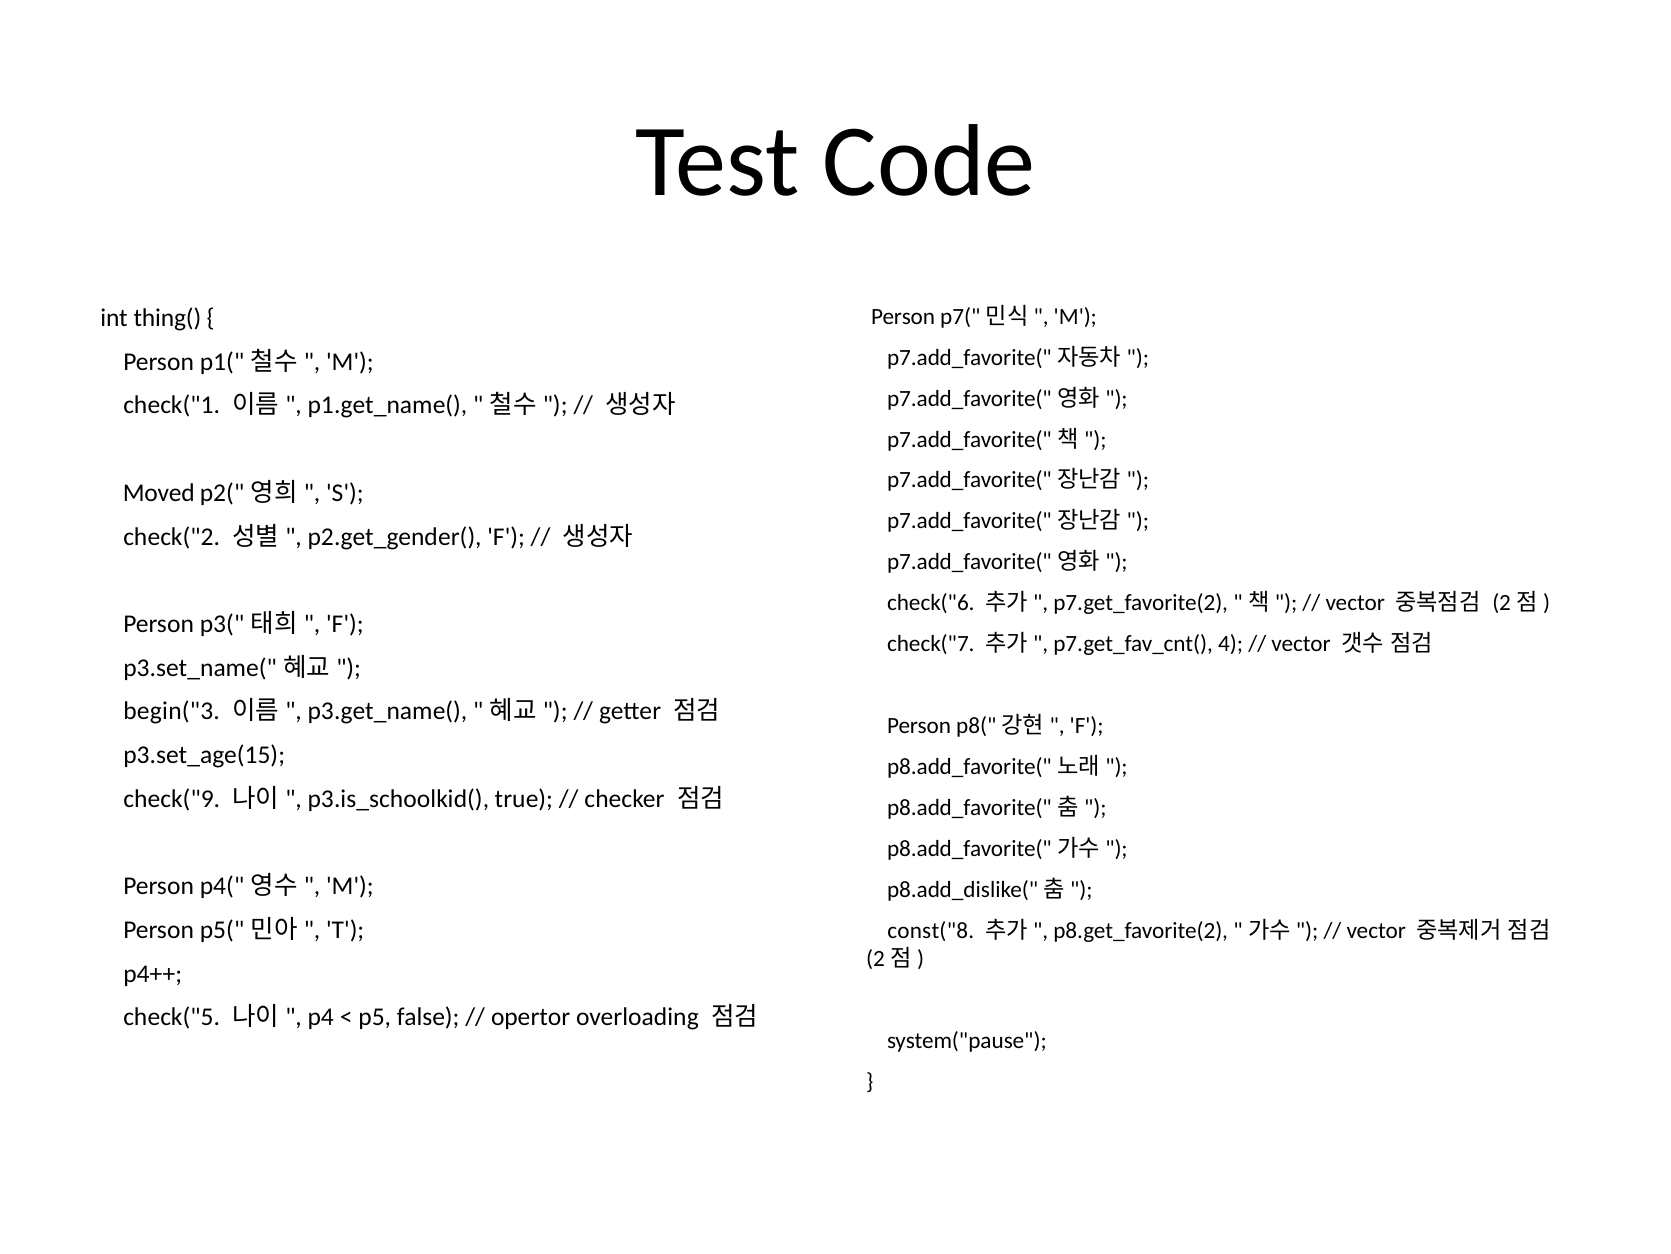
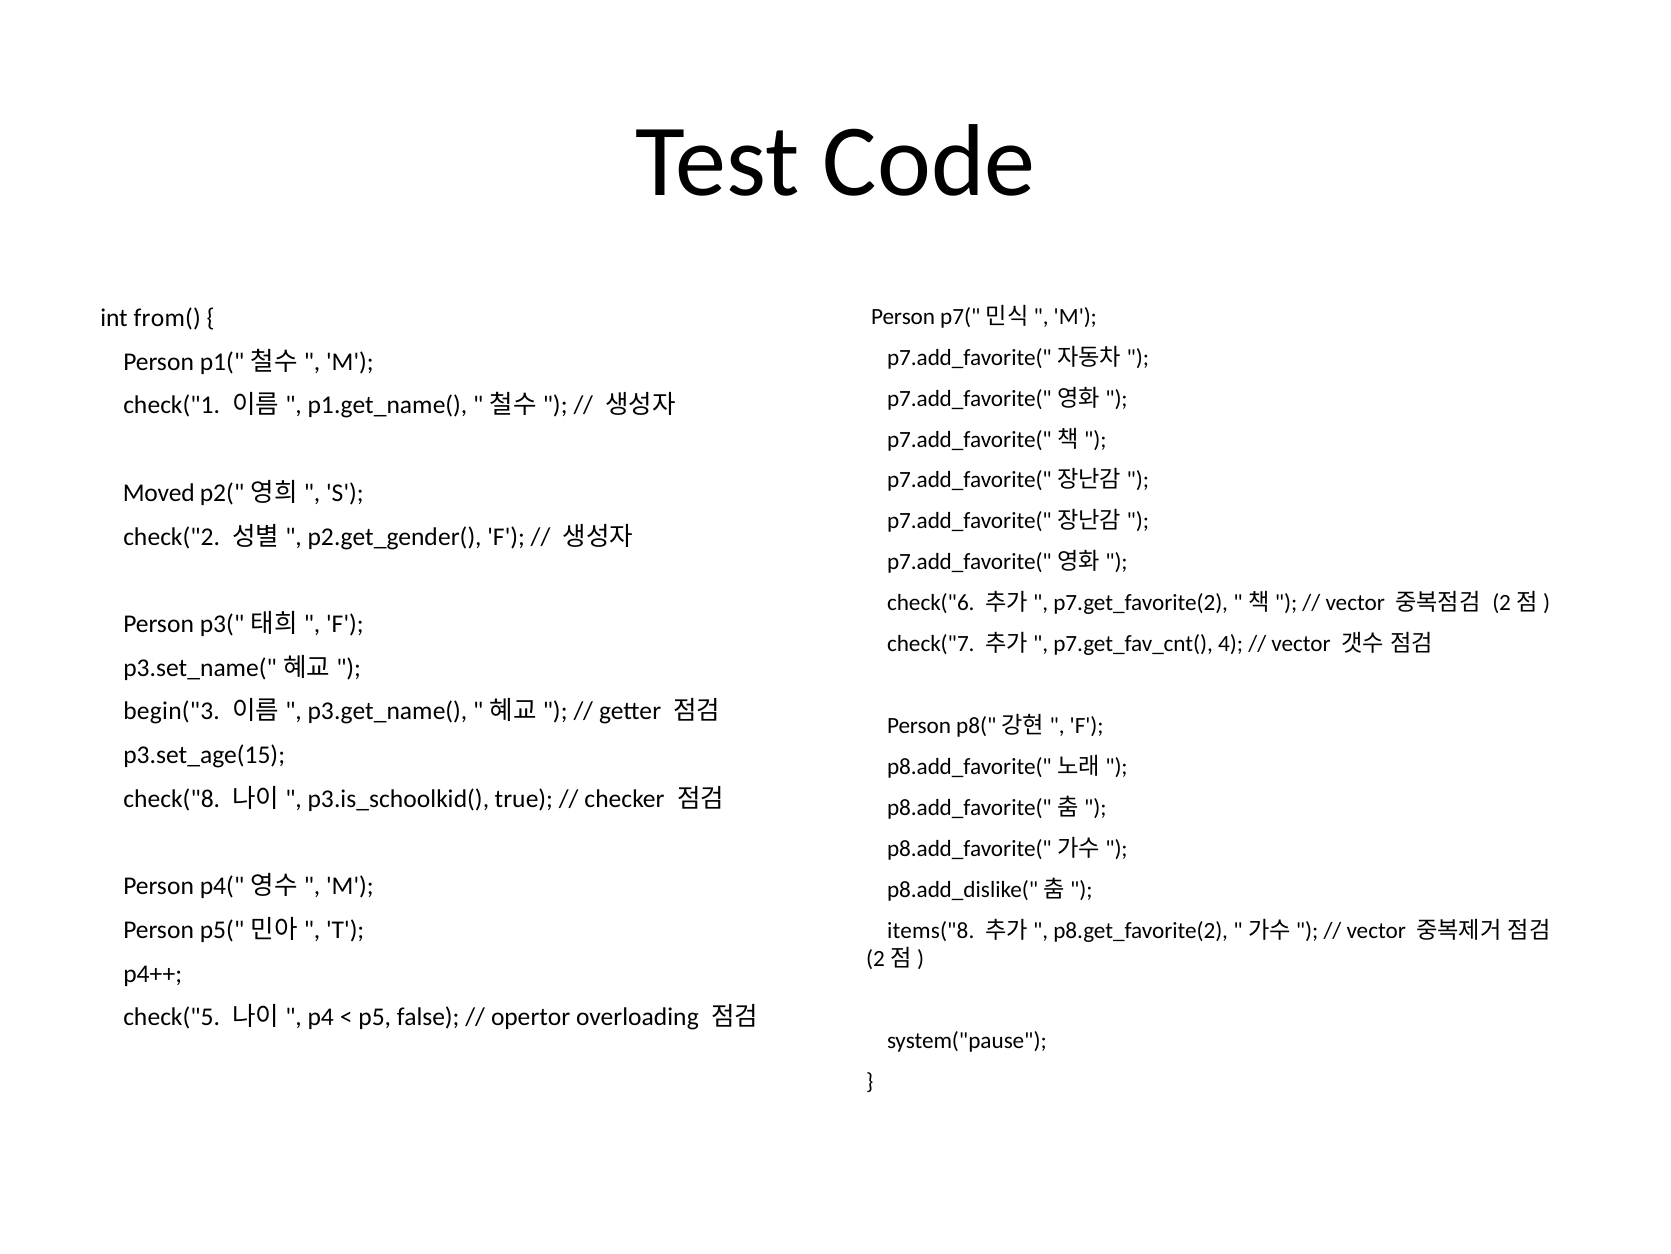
thing(: thing( -> from( (167, 318)
check("9: check("9 -> check("8 (172, 798)
const("8: const("8 -> items("8 (931, 930)
